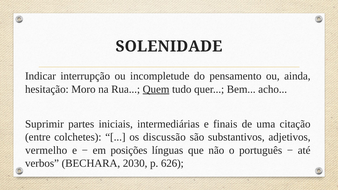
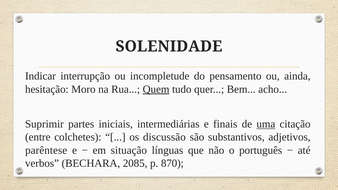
uma underline: none -> present (266, 124)
vermelho: vermelho -> parêntese (46, 150)
posições: posições -> situação (129, 150)
2030: 2030 -> 2085 (135, 163)
626: 626 -> 870 (172, 163)
